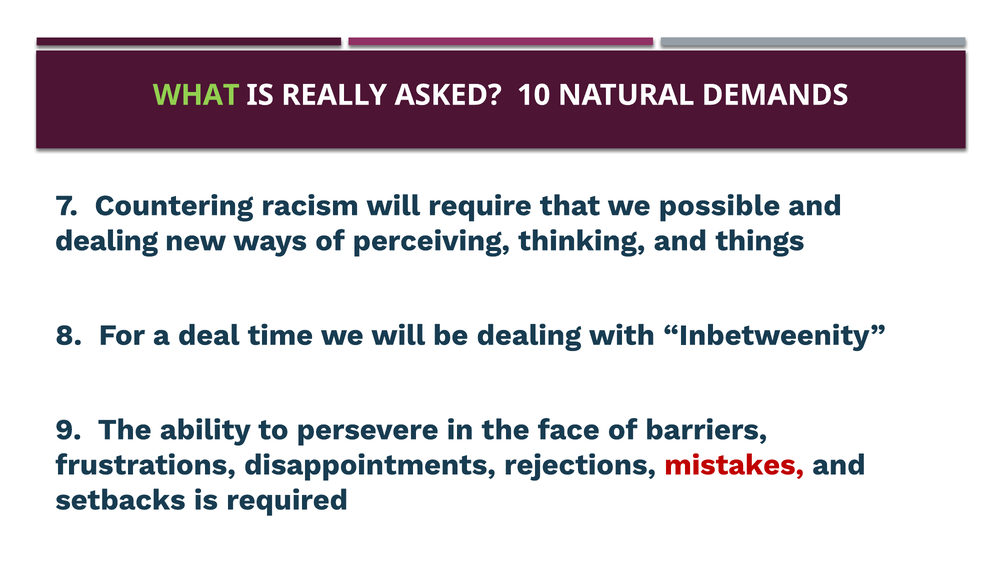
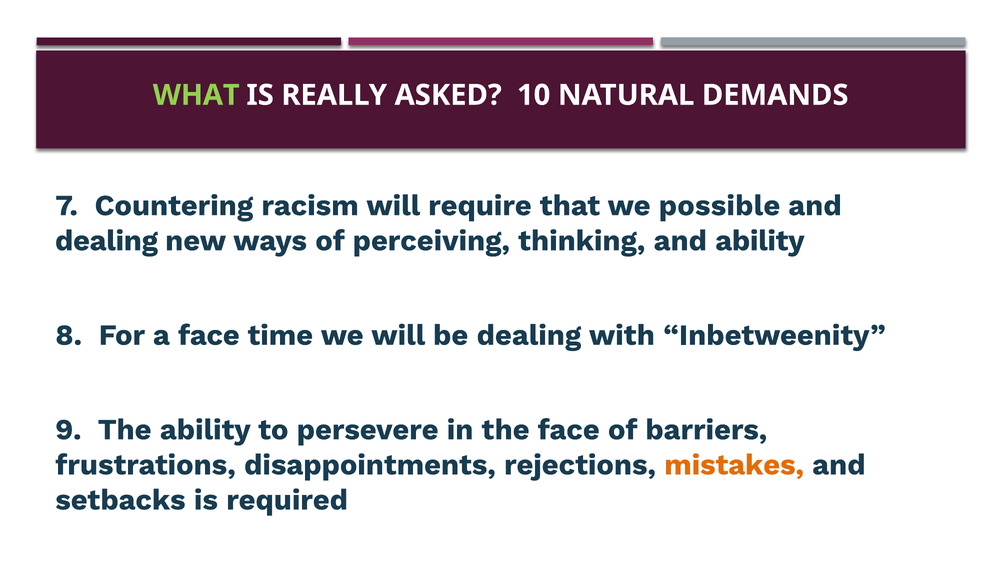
and things: things -> ability (760, 240)
a deal: deal -> face (209, 335)
mistakes colour: red -> orange (734, 464)
